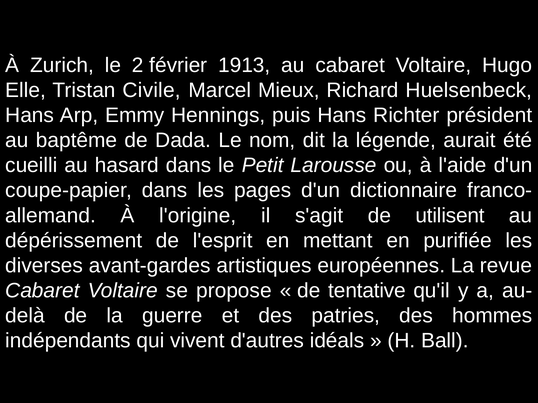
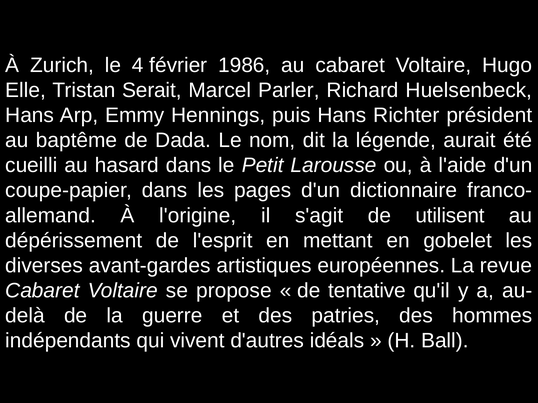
2: 2 -> 4 (138, 65)
1913: 1913 -> 1986 (244, 65)
Civile: Civile -> Serait (152, 90)
Mieux: Mieux -> Parler (289, 90)
purifiée: purifiée -> gobelet (458, 241)
